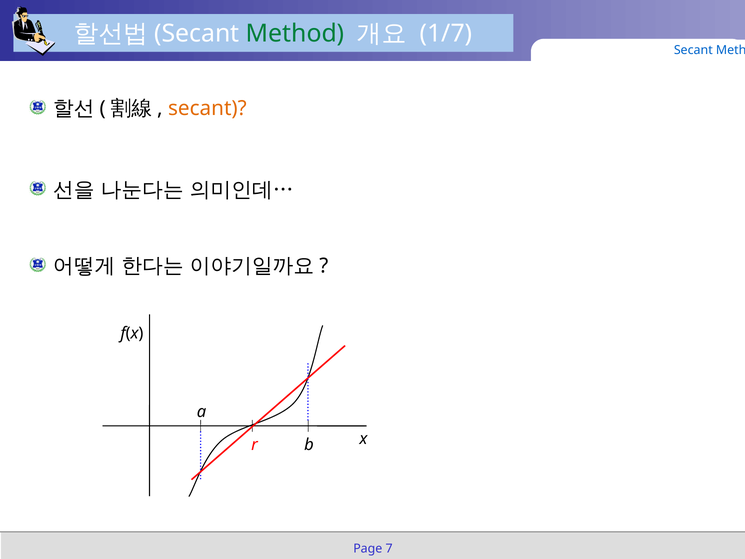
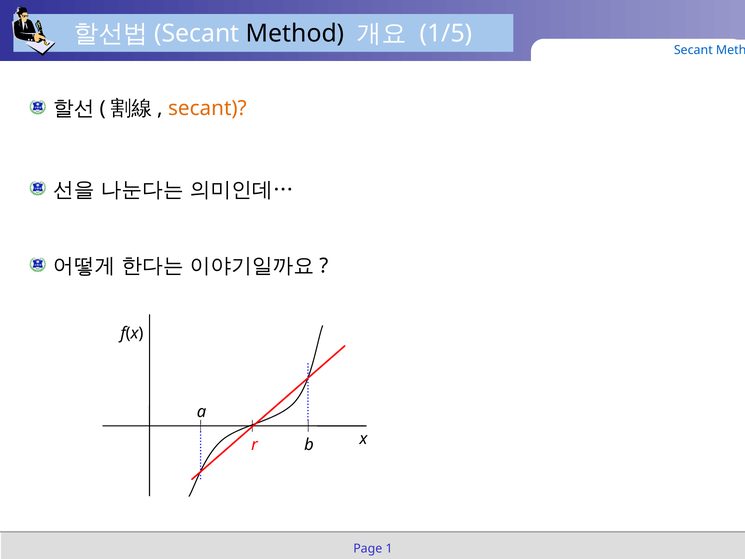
Method colour: green -> black (295, 34)
1/7: 1/7 -> 1/5 (446, 34)
7: 7 -> 1 (389, 548)
